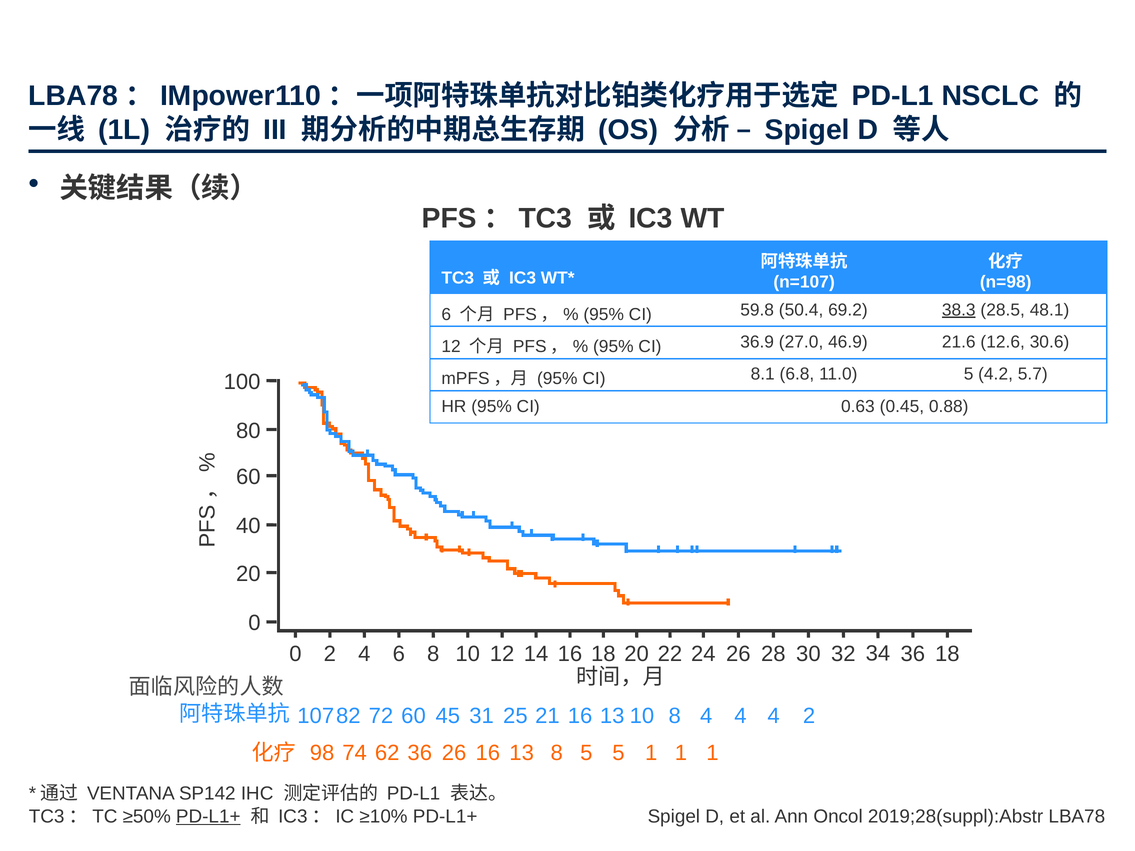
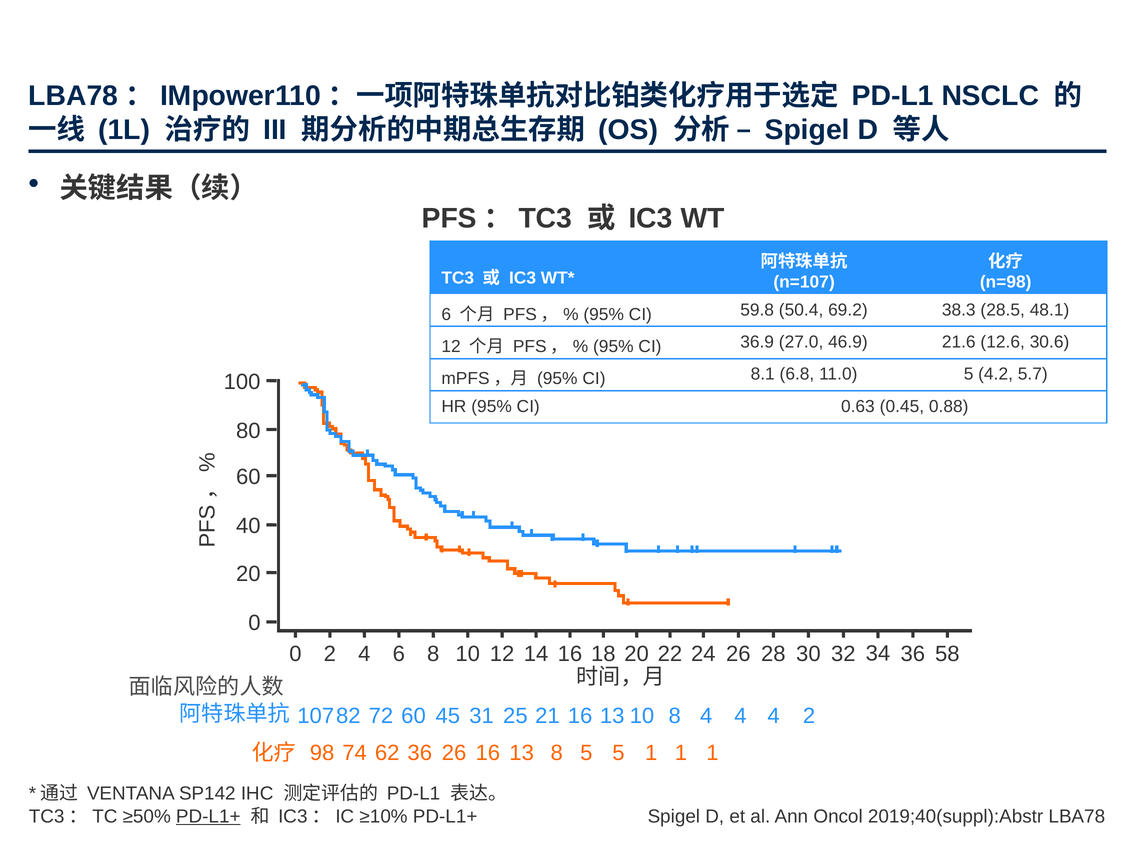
38.3 underline: present -> none (959, 310)
36 18: 18 -> 58 (947, 654)
2019;28(suppl):Abstr: 2019;28(suppl):Abstr -> 2019;40(suppl):Abstr (956, 817)
